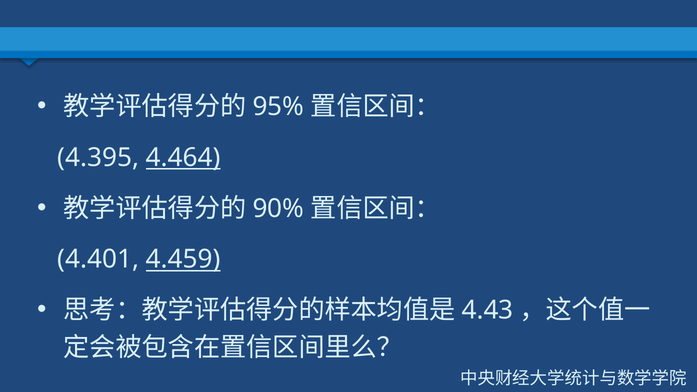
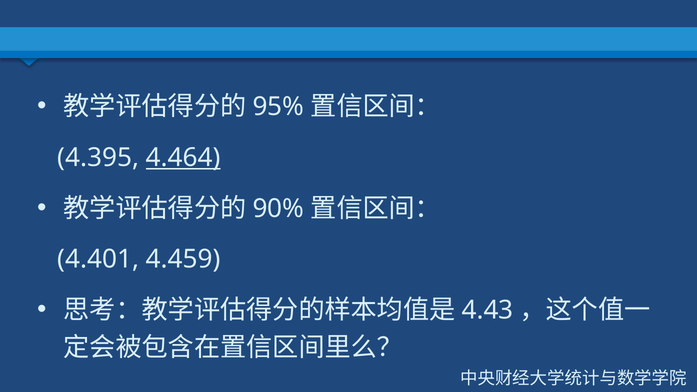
4.459 underline: present -> none (183, 259)
